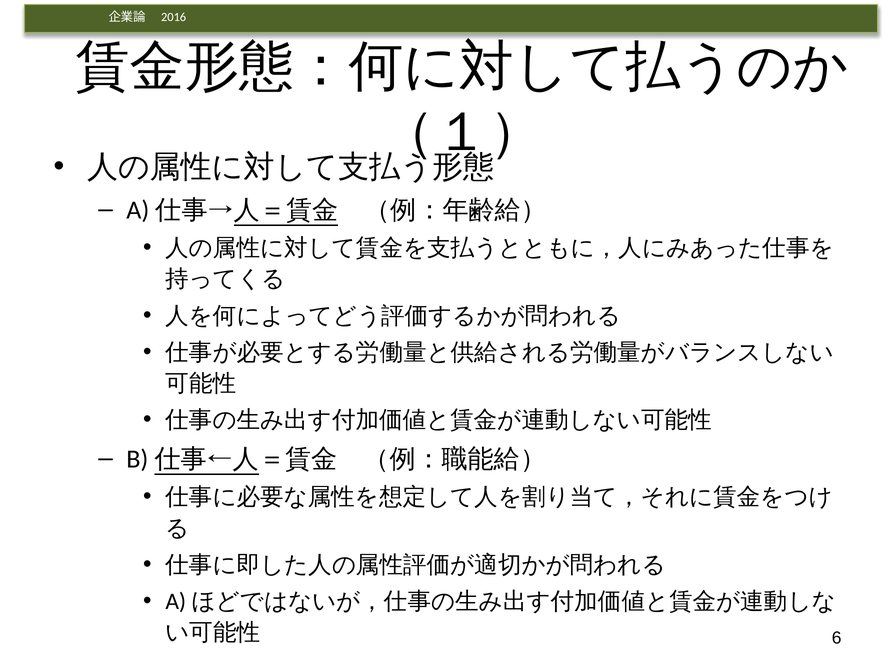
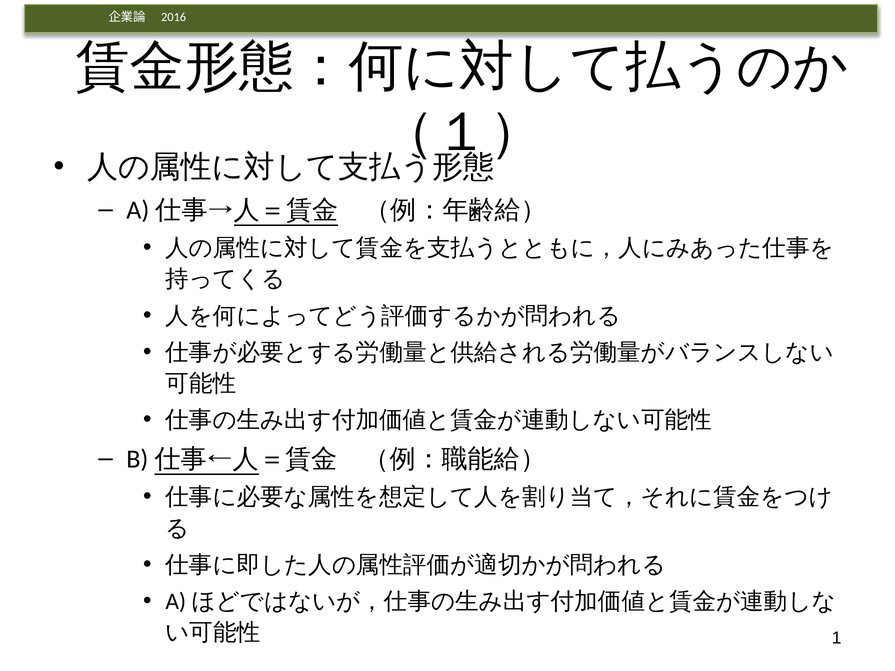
6: 6 -> 1 (837, 638)
